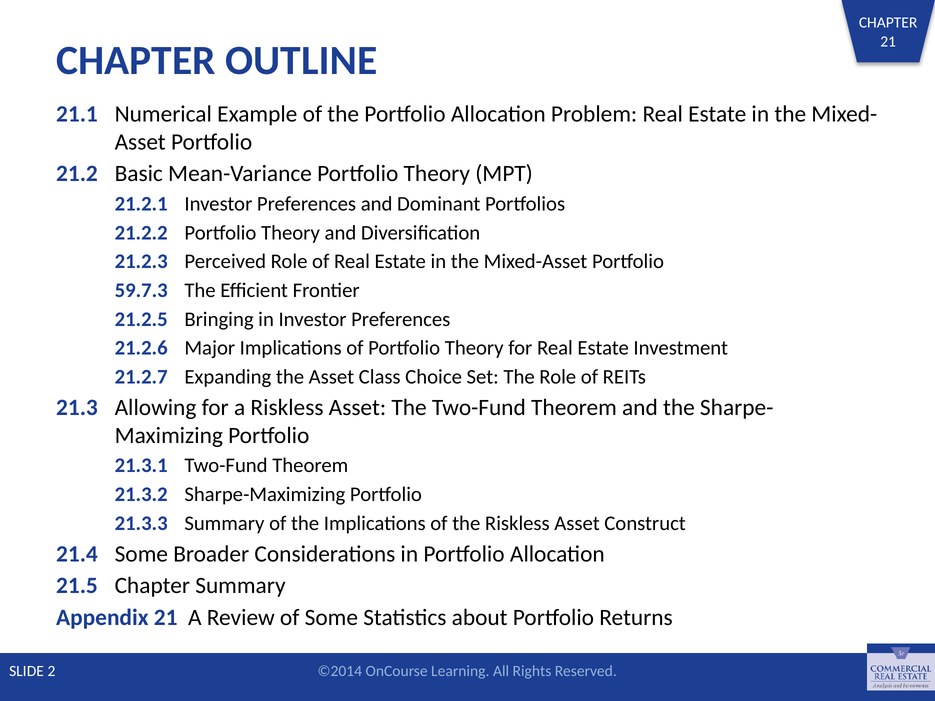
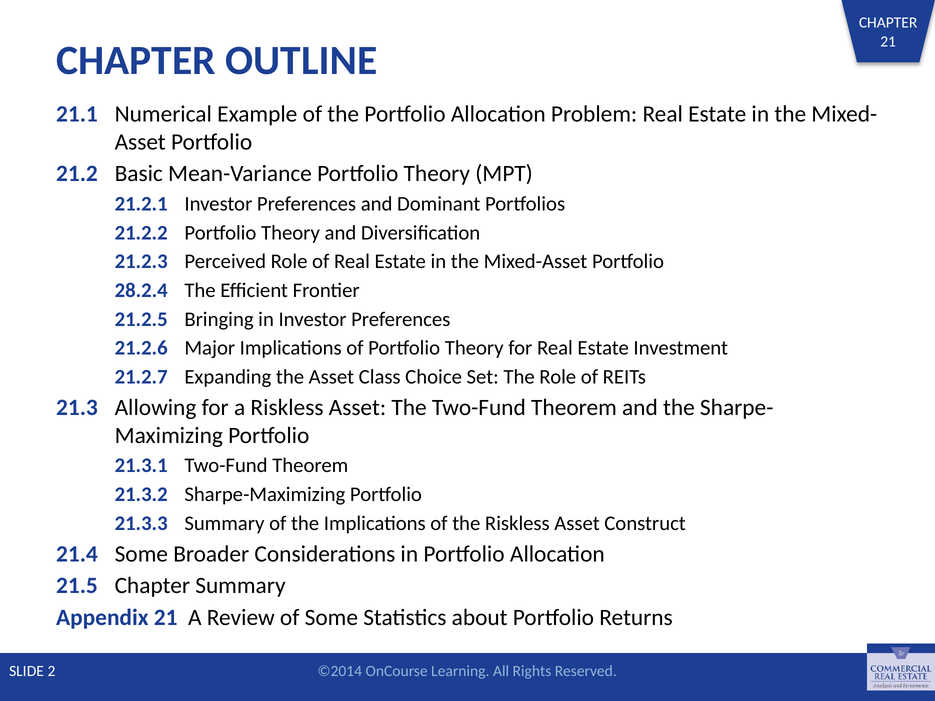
59.7.3: 59.7.3 -> 28.2.4 (141, 291)
